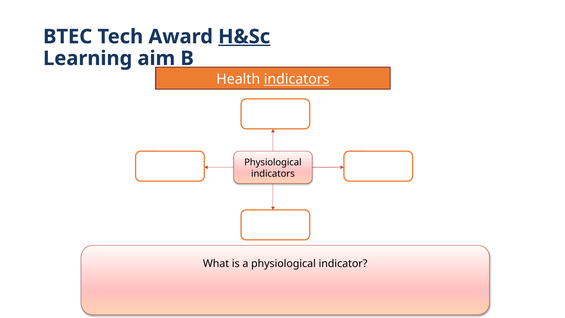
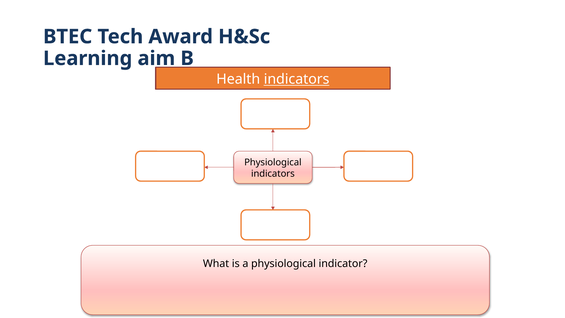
H&Sc underline: present -> none (244, 37)
